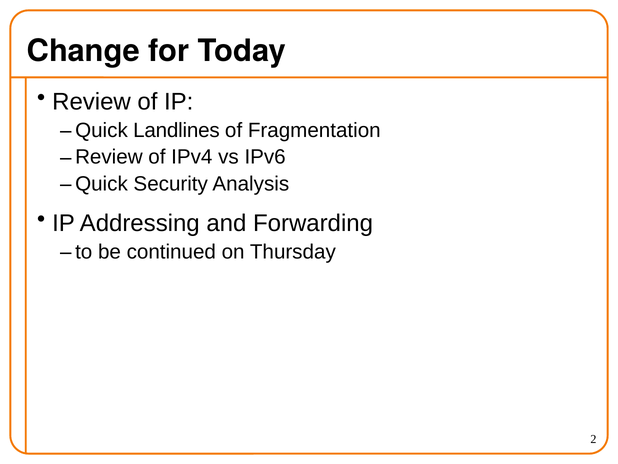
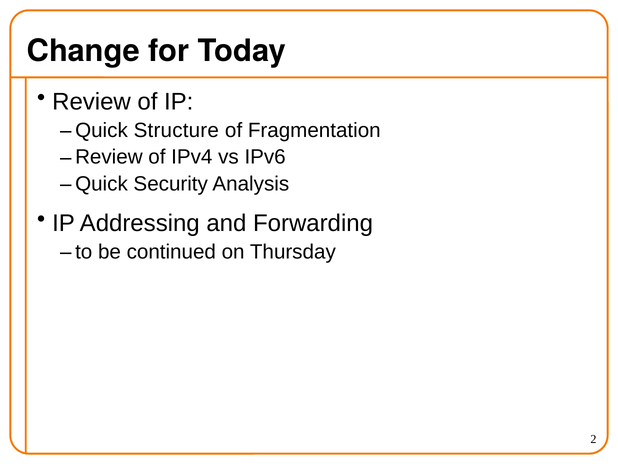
Landlines: Landlines -> Structure (176, 130)
